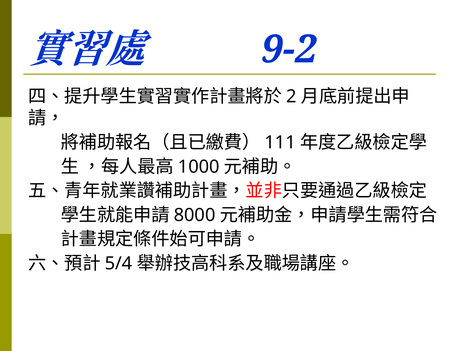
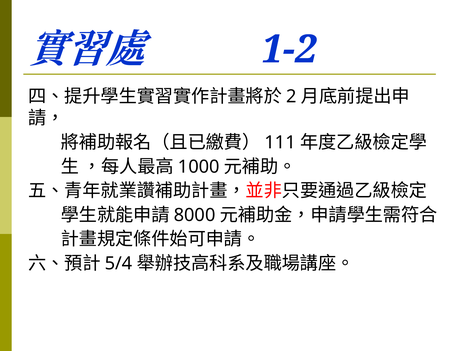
9-2: 9-2 -> 1-2 (289, 49)
